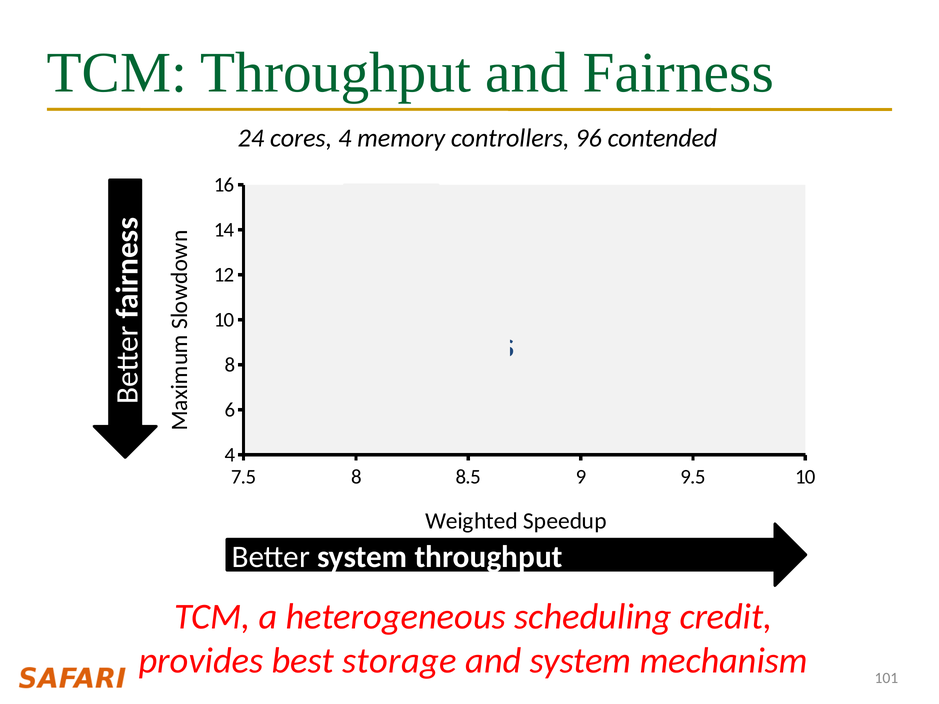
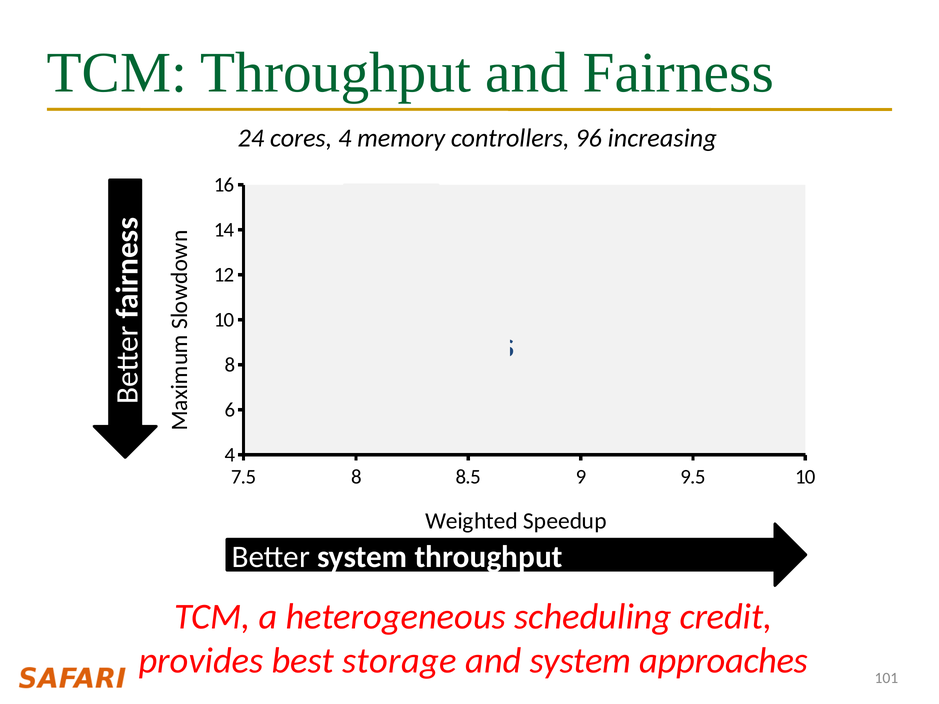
contended: contended -> increasing (662, 138)
mechanism: mechanism -> approaches (724, 661)
